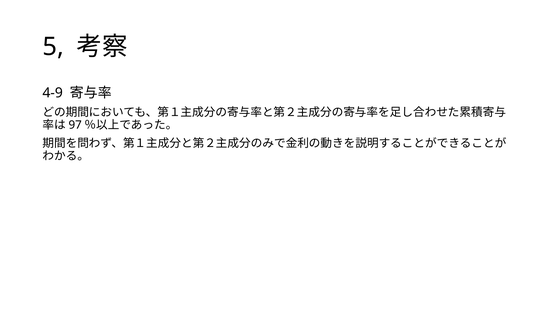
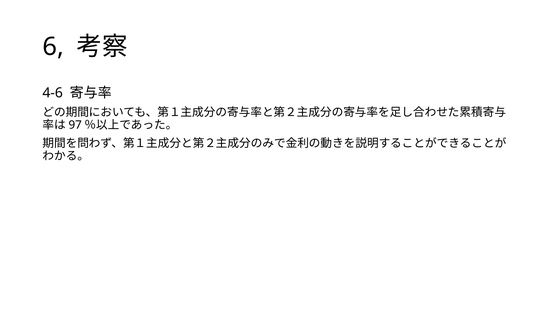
5: 5 -> 6 (53, 47)
4-9: 4-9 -> 4-6 (53, 93)
